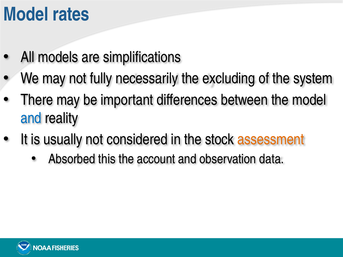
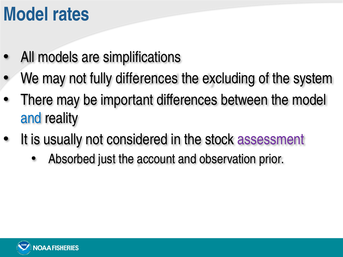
fully necessarily: necessarily -> differences (147, 79)
assessment colour: orange -> purple (271, 140)
this: this -> just (107, 159)
data: data -> prior (272, 159)
